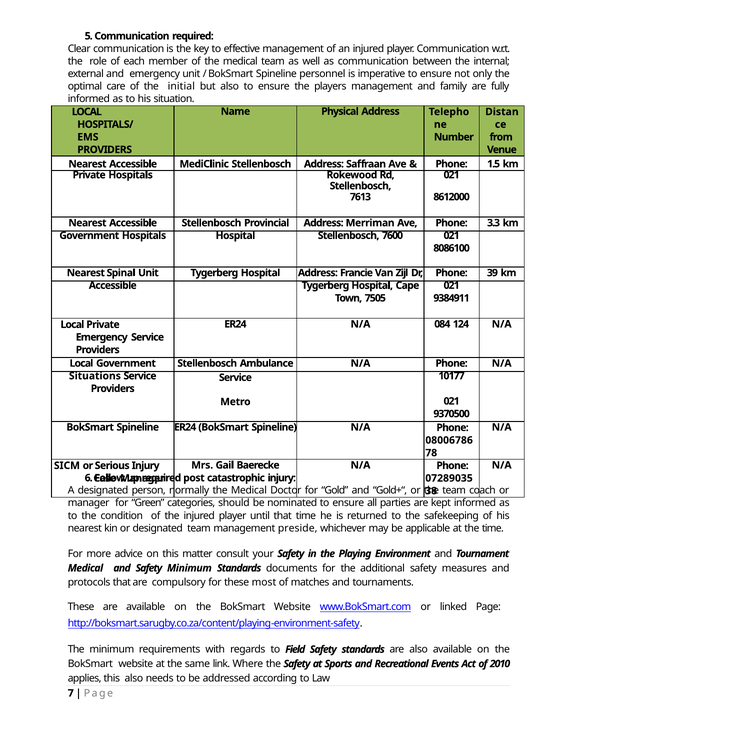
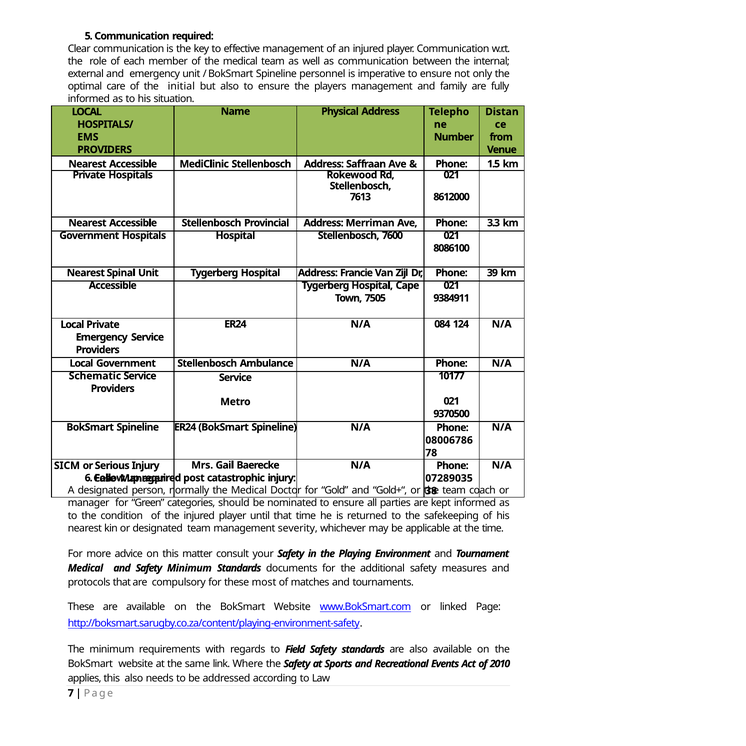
Situations: Situations -> Schematic (95, 376)
preside: preside -> severity (298, 528)
